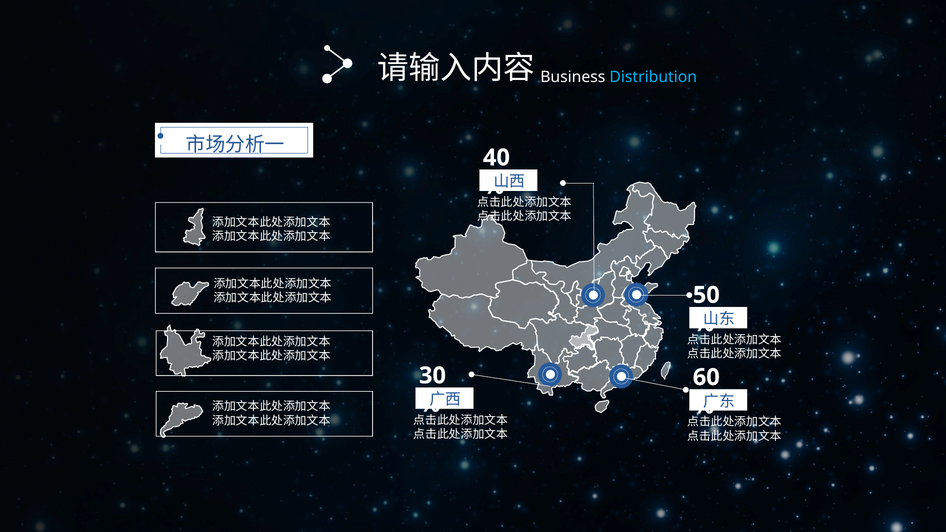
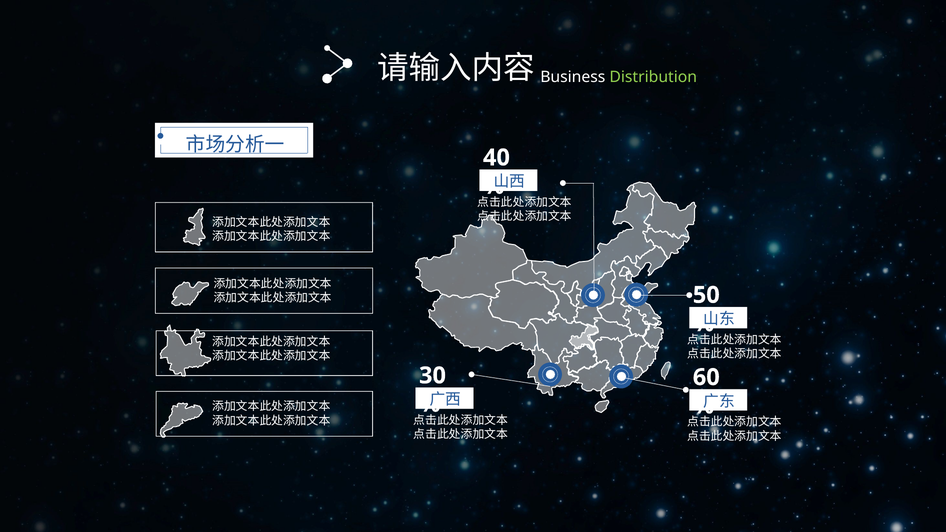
Distribution colour: light blue -> light green (653, 77)
